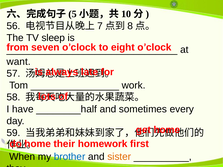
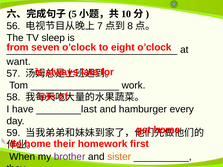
________half: ________half -> ________last (67, 109)
sometimes: sometimes -> hamburger (143, 109)
brother colour: blue -> purple (70, 157)
